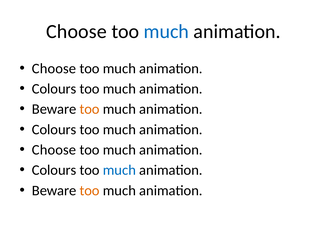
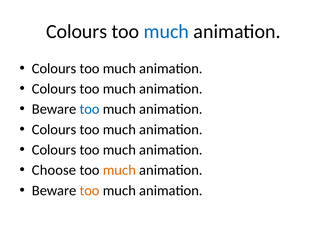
Choose: Choose -> Colours (77, 32)
Choose: Choose -> Colours (54, 69)
too colour: orange -> blue (90, 109)
Choose: Choose -> Colours (54, 150)
Colours: Colours -> Choose (54, 170)
much colour: blue -> orange (119, 170)
